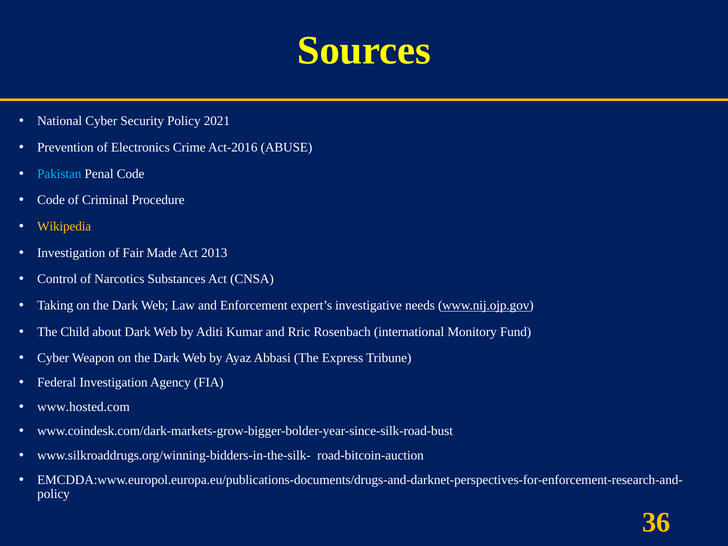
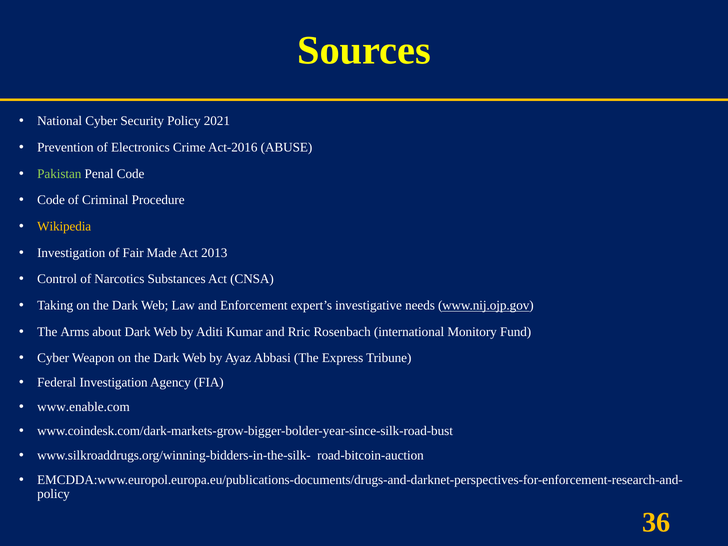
Pakistan colour: light blue -> light green (59, 174)
Child: Child -> Arms (75, 332)
www.hosted.com: www.hosted.com -> www.enable.com (84, 407)
